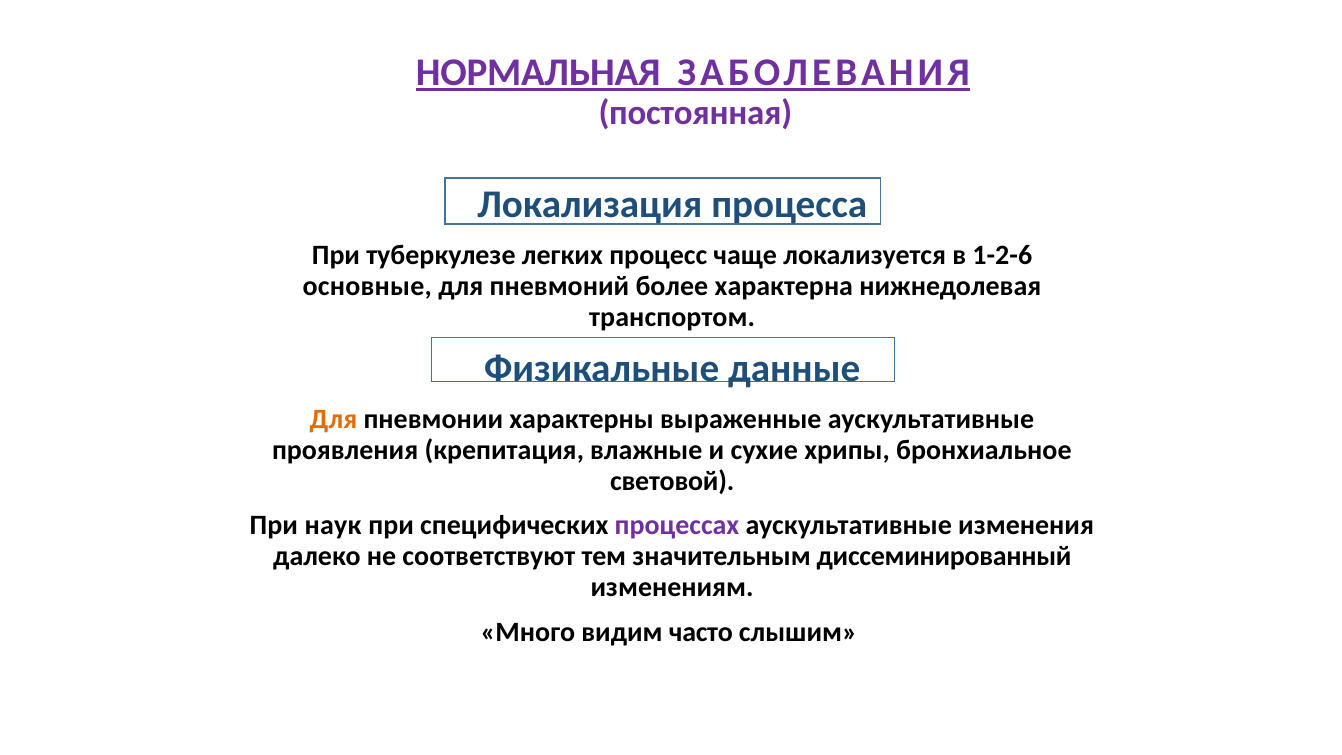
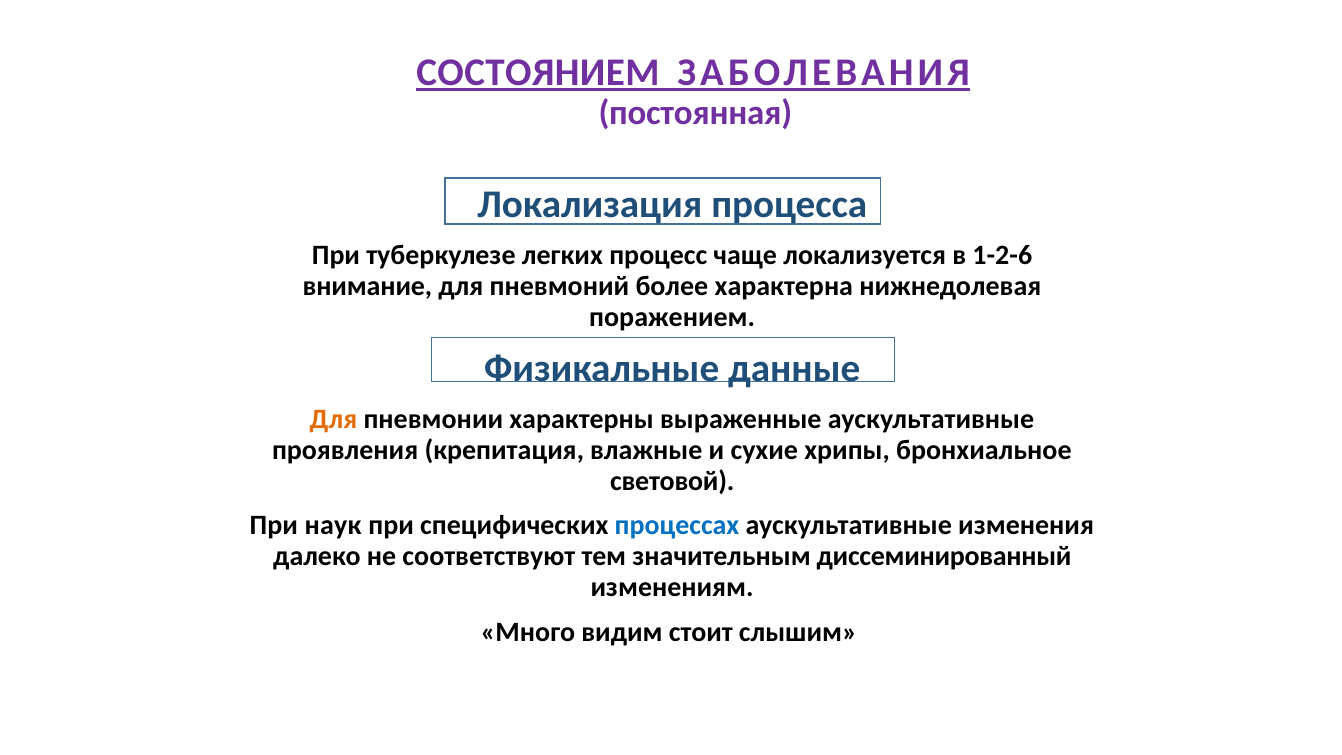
НОРМАЛЬНАЯ: НОРМАЛЬНАЯ -> СОСТОЯНИЕМ (538, 73)
основные: основные -> внимание (367, 286)
транспортом: транспортом -> поражением (672, 317)
процессах colour: purple -> blue (677, 526)
часто: часто -> стоит (701, 632)
